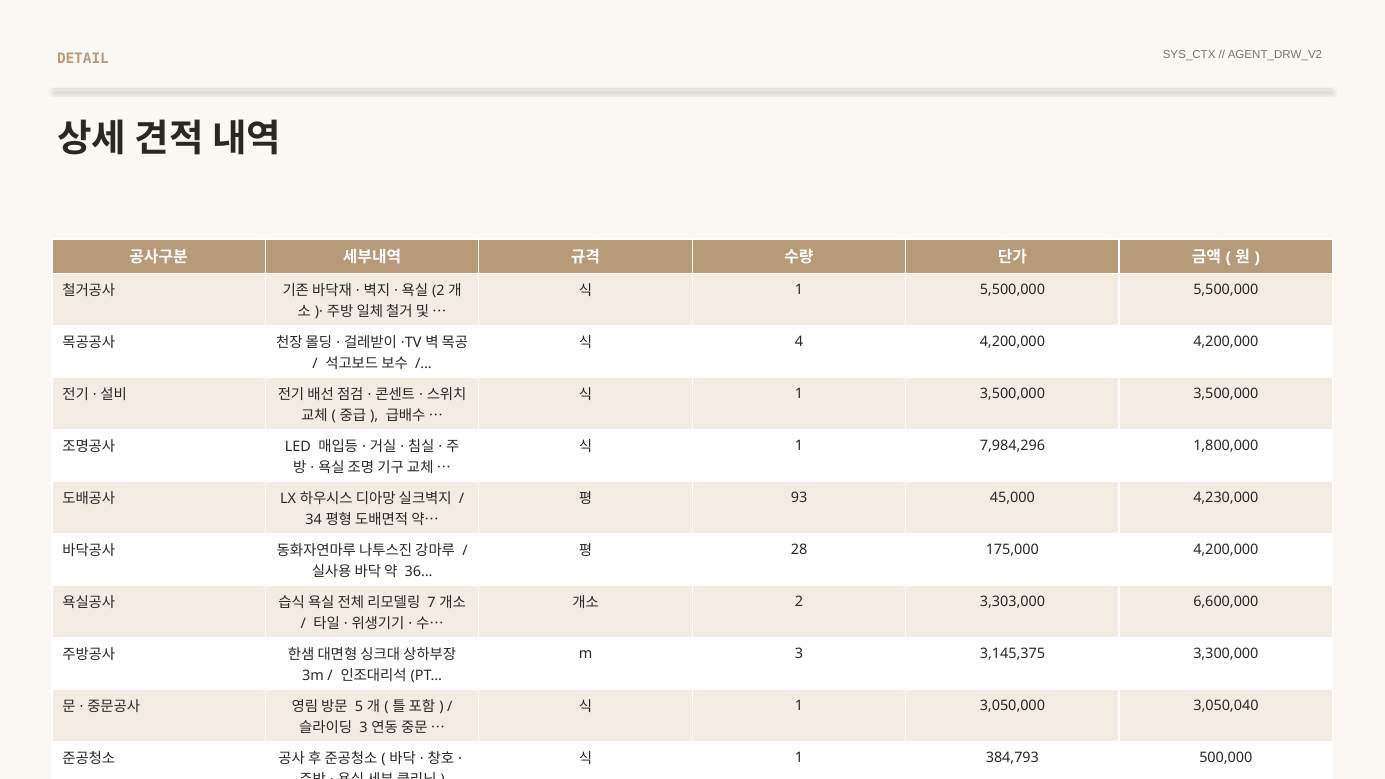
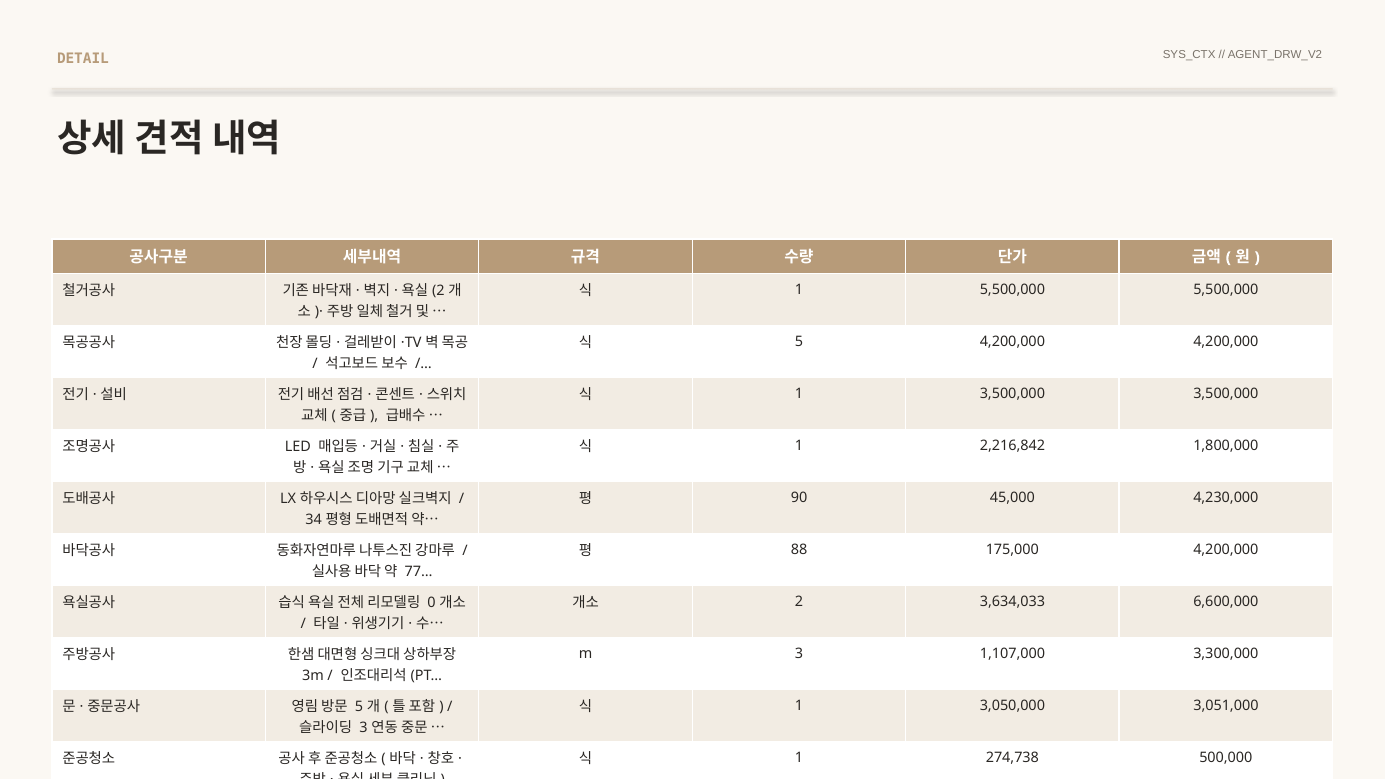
4: 4 -> 5 (799, 342)
7,984,296: 7,984,296 -> 2,216,842 (1012, 446)
93: 93 -> 90 (799, 498)
28: 28 -> 88 (799, 549)
36…: 36… -> 77… (419, 571)
7: 7 -> 0 (432, 603)
3,303,000: 3,303,000 -> 3,634,033 (1012, 601)
3,145,375: 3,145,375 -> 1,107,000 (1012, 653)
3,050,040: 3,050,040 -> 3,051,000 (1226, 705)
384,793: 384,793 -> 274,738 (1012, 757)
